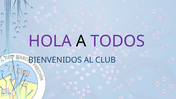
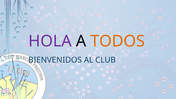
TODOS colour: purple -> orange (118, 41)
